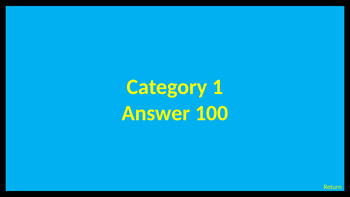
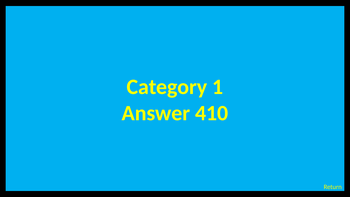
100: 100 -> 410 (212, 113)
